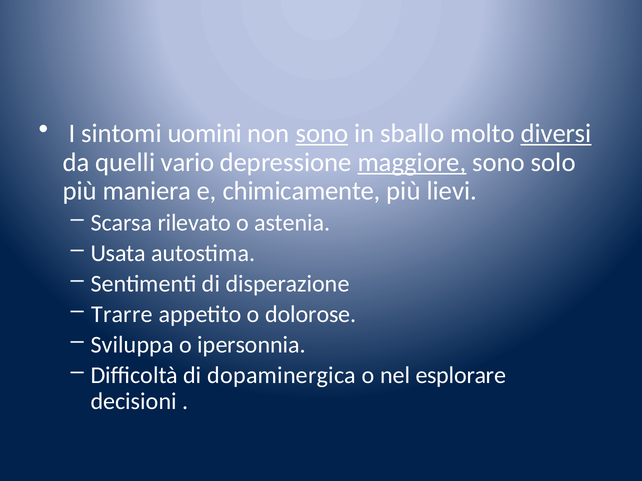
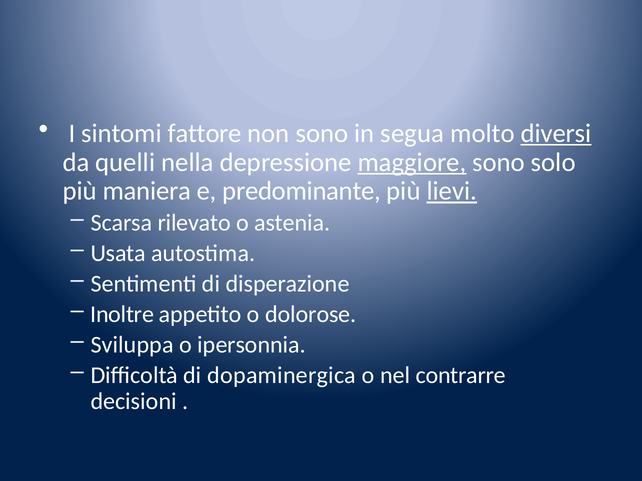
uomini: uomini -> fattore (205, 133)
sono underline: present -> none (322, 133)
sballo: sballo -> segua (412, 133)
vario: vario -> nella (187, 162)
chimicamente: chimicamente -> predominante (302, 191)
lievi underline: none -> present (452, 191)
Trarre: Trarre -> Inoltre (122, 314)
esplorare: esplorare -> contrarre (461, 376)
